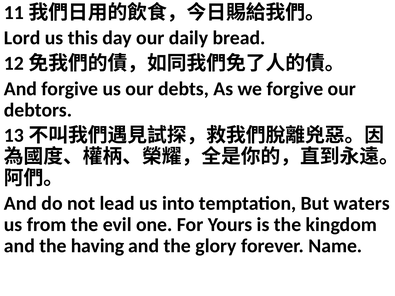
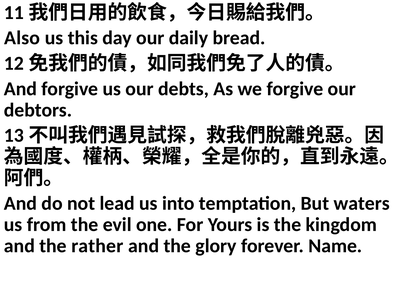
Lord: Lord -> Also (22, 38)
having: having -> rather (97, 246)
